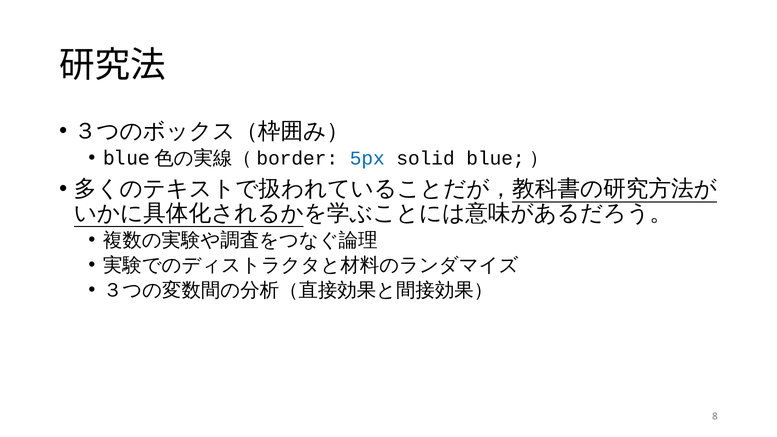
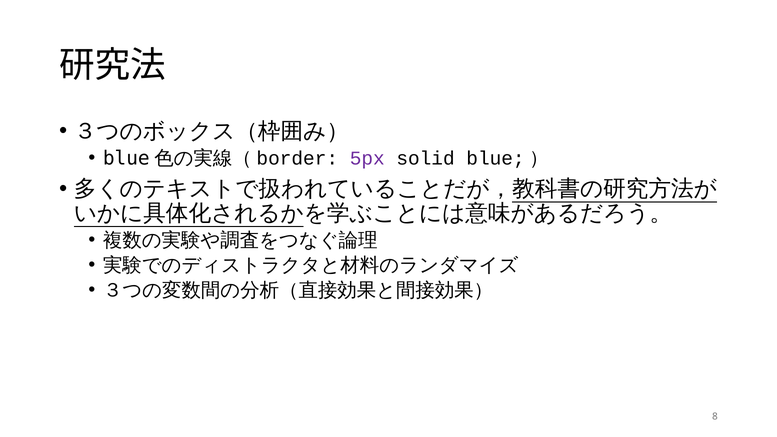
5px colour: blue -> purple (367, 158)
